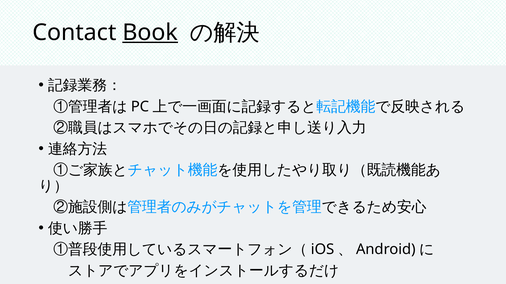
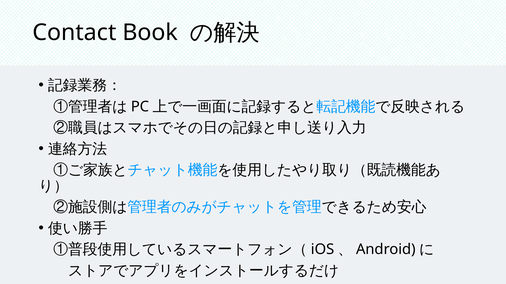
Book underline: present -> none (150, 33)
